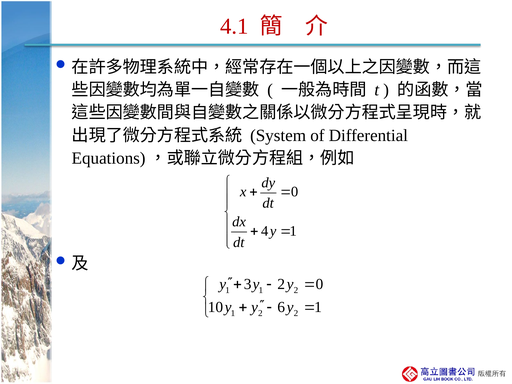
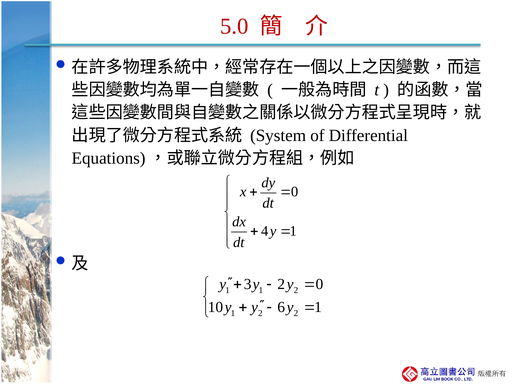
4.1: 4.1 -> 5.0 (234, 26)
